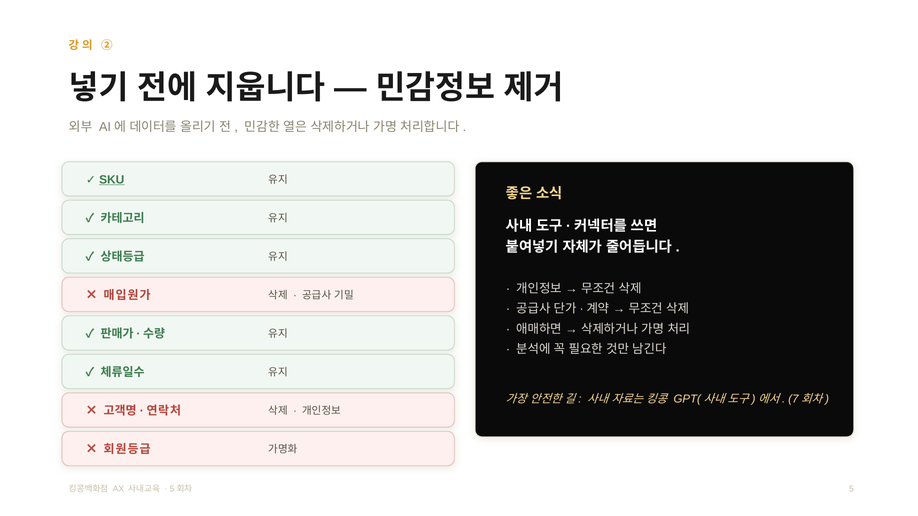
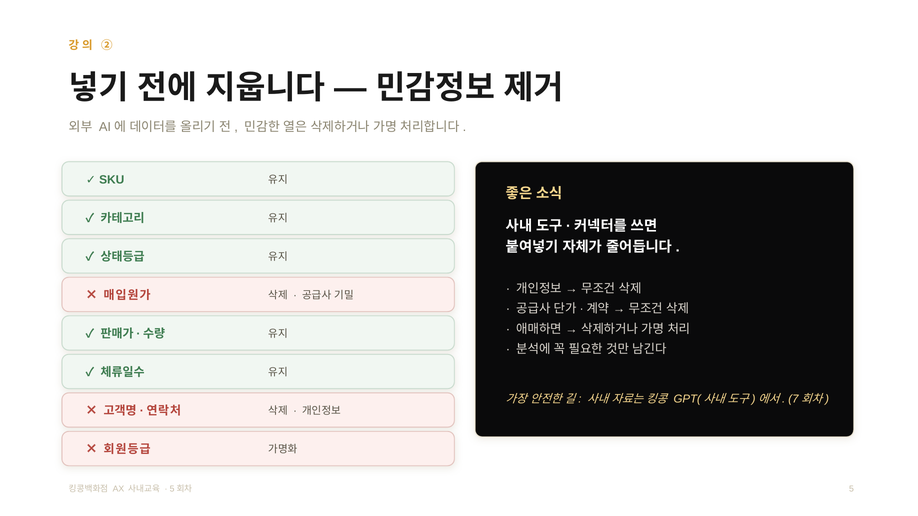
SKU underline: present -> none (112, 180)
